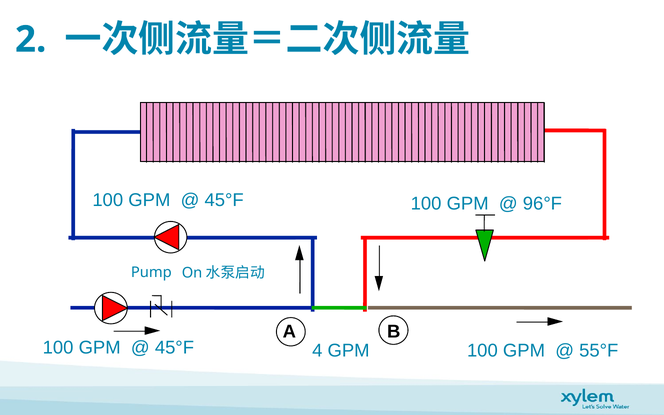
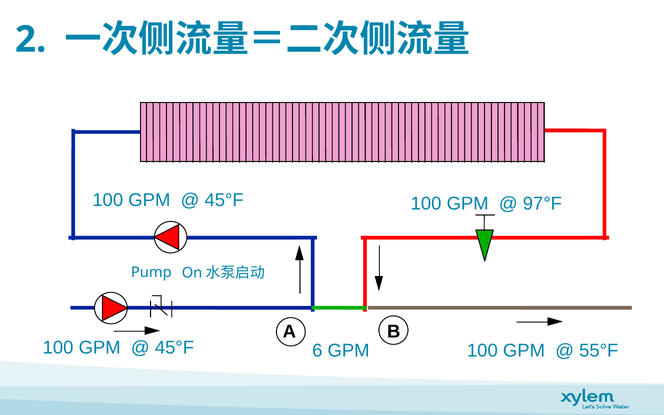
96°F: 96°F -> 97°F (542, 204)
4: 4 -> 6 (317, 351)
